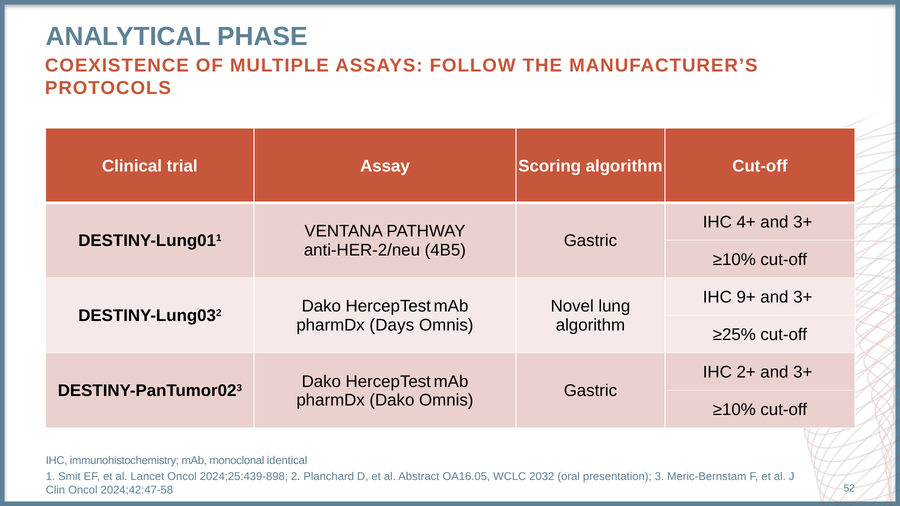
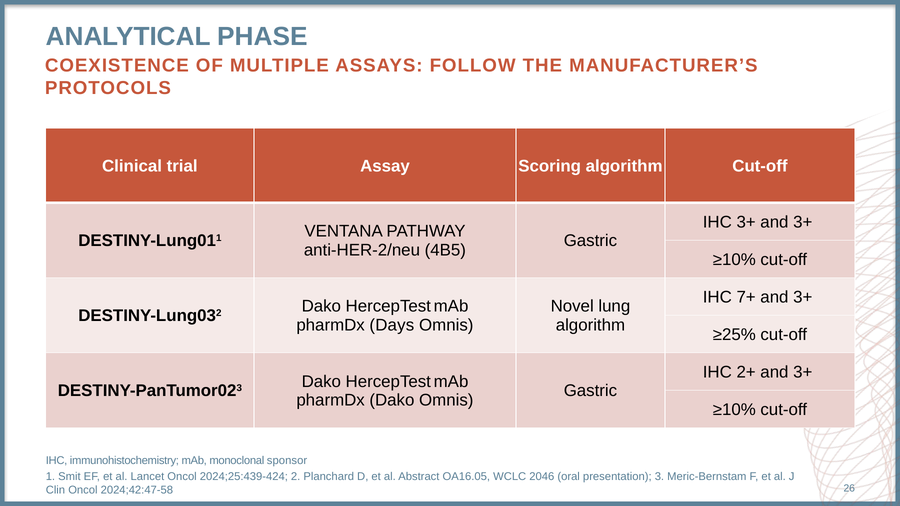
IHC 4+: 4+ -> 3+ (746, 222)
9+: 9+ -> 7+ (746, 297)
identical: identical -> sponsor (287, 461)
2024;25:439-898: 2024;25:439-898 -> 2024;25:439-424 (244, 477)
2032: 2032 -> 2046 (542, 477)
52: 52 -> 26 (849, 489)
